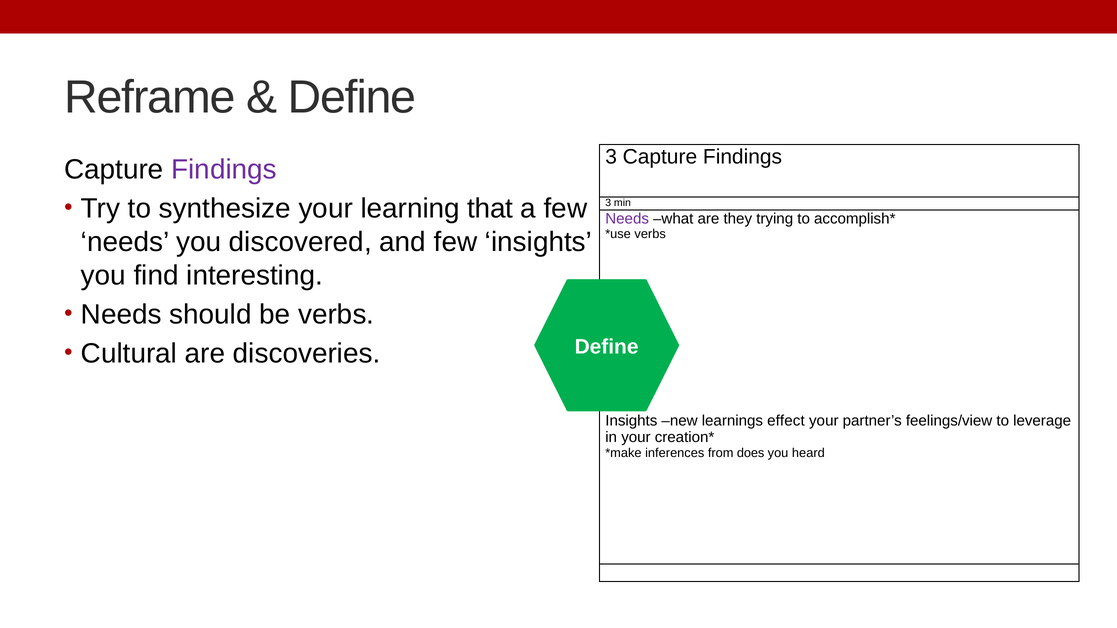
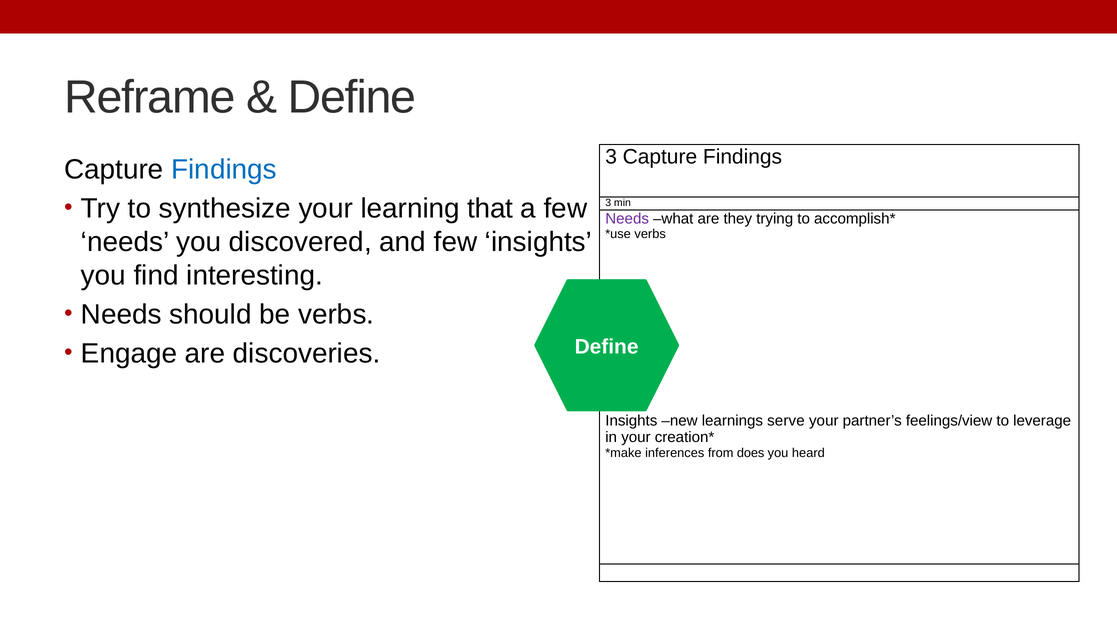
Findings colour: purple -> blue (224, 170)
Cultural: Cultural -> Engage (129, 354)
effect: effect -> serve (786, 421)
